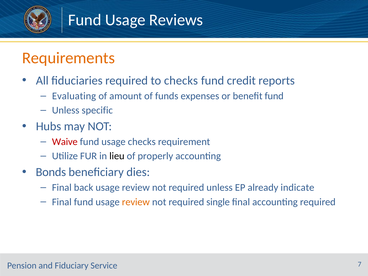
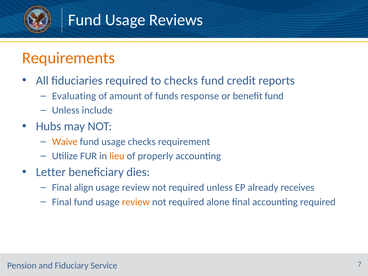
expenses: expenses -> response (200, 96)
specific: specific -> include (97, 110)
Waive colour: red -> orange (65, 142)
lieu colour: black -> orange (117, 156)
Bonds: Bonds -> Letter (51, 172)
back: back -> align (84, 188)
indicate: indicate -> receives (298, 188)
single: single -> alone (218, 202)
